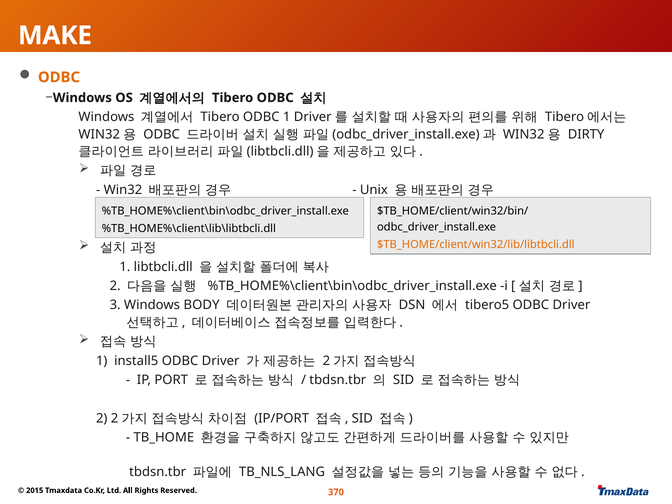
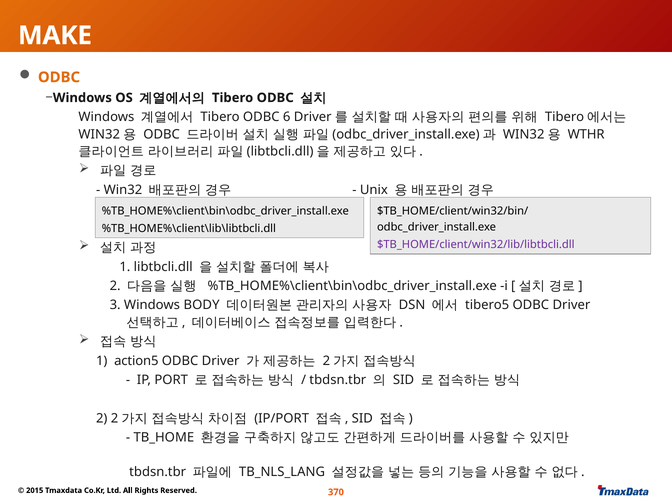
ODBC 1: 1 -> 6 (287, 117)
DIRTY: DIRTY -> WTHR (586, 134)
$TB_HOME/client/win32/lib/libtbcli.dll colour: orange -> purple (476, 245)
install5: install5 -> action5 (136, 361)
